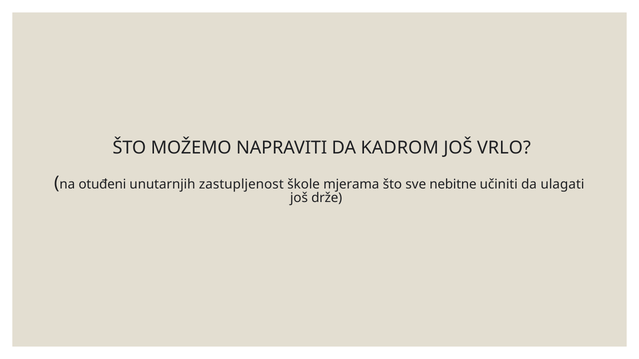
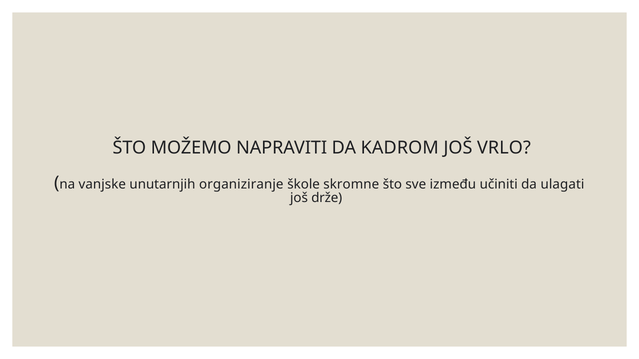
otuđeni: otuđeni -> vanjske (102, 184)
zastupljenost: zastupljenost -> organiziranje (241, 184)
mjerama: mjerama -> skromne (351, 184)
nebitne: nebitne -> između (453, 184)
